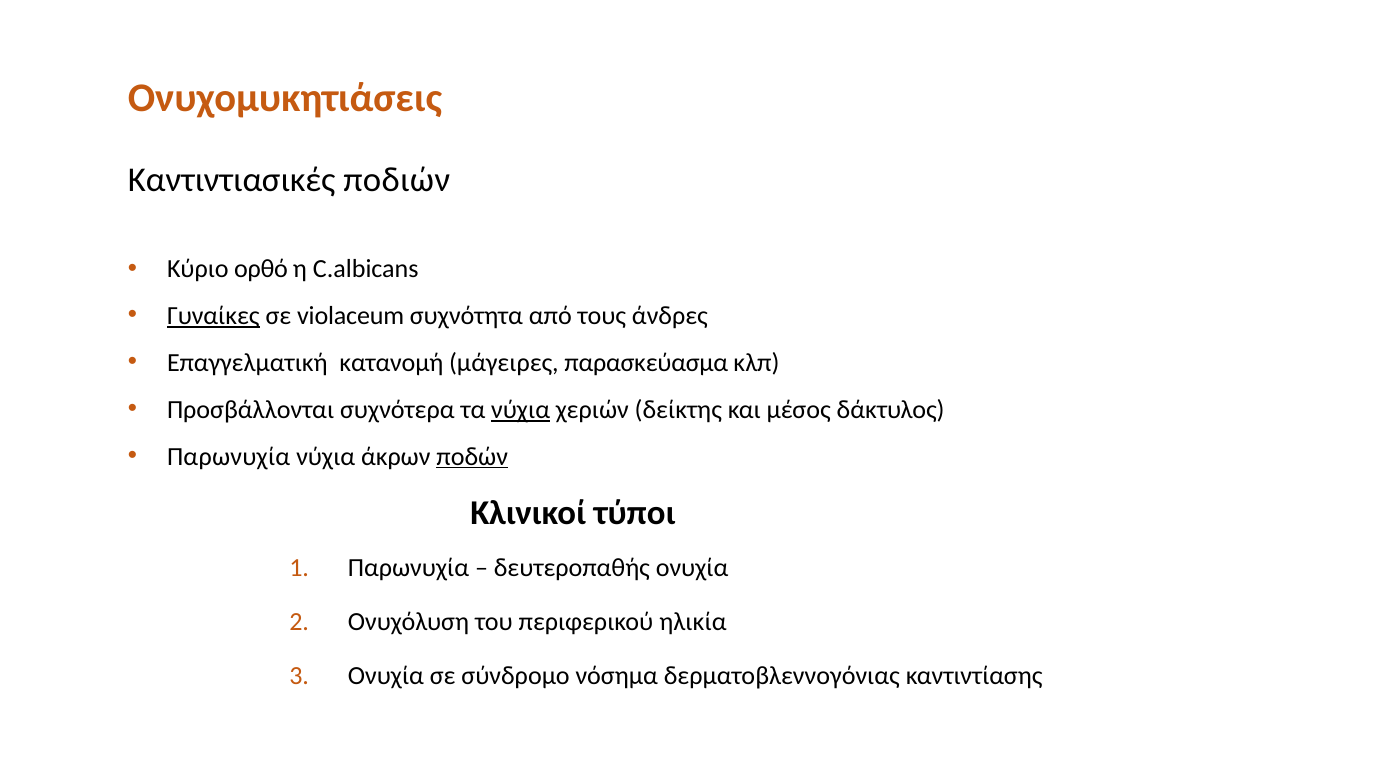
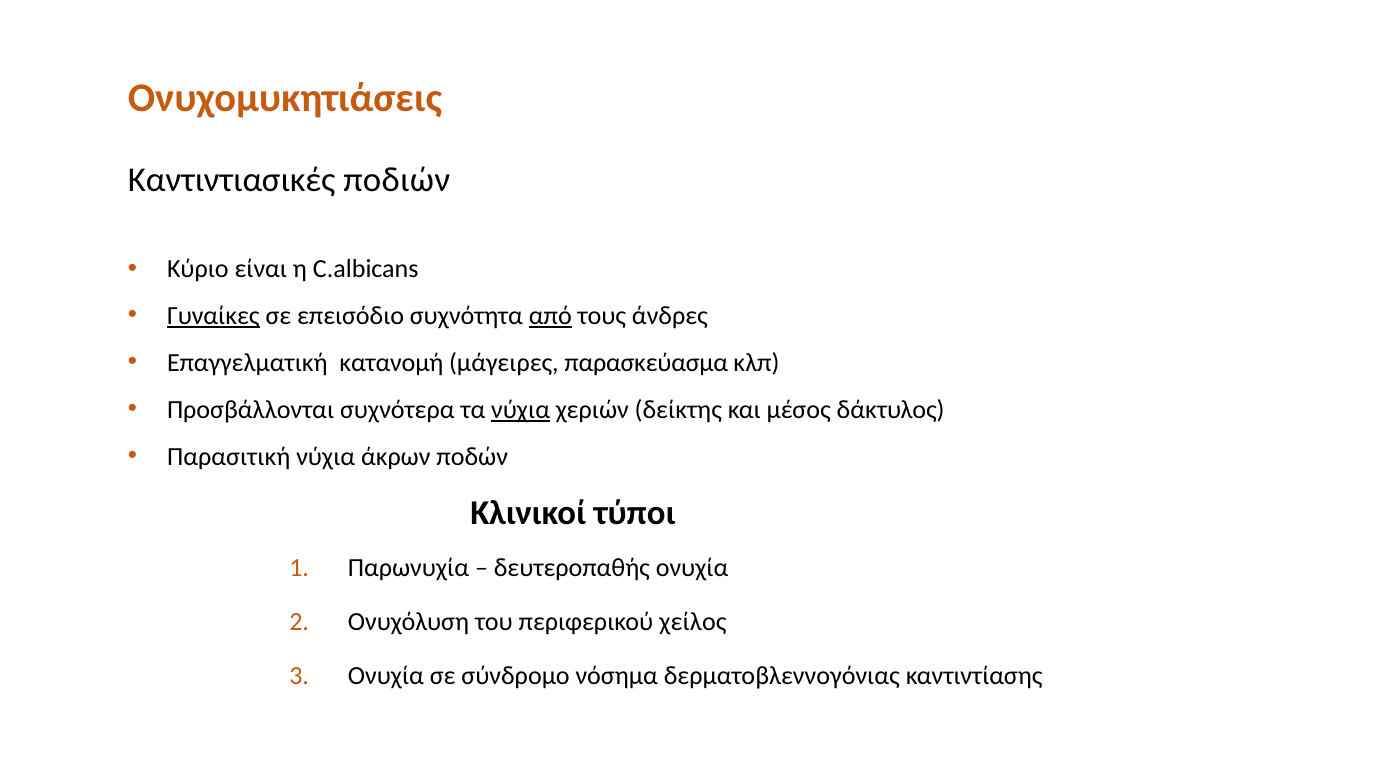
ορθό: ορθό -> είναι (261, 269)
violaceum: violaceum -> επεισόδιο (351, 316)
από underline: none -> present (550, 316)
Παρωνυχία: Παρωνυχία -> Παρασιτική (229, 457)
ποδών underline: present -> none (472, 457)
ηλικία: ηλικία -> χείλος (693, 622)
